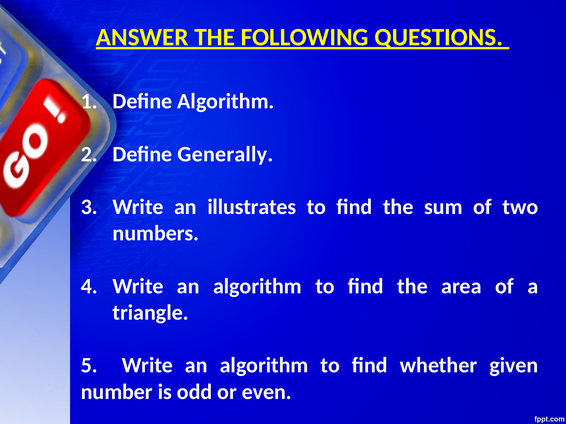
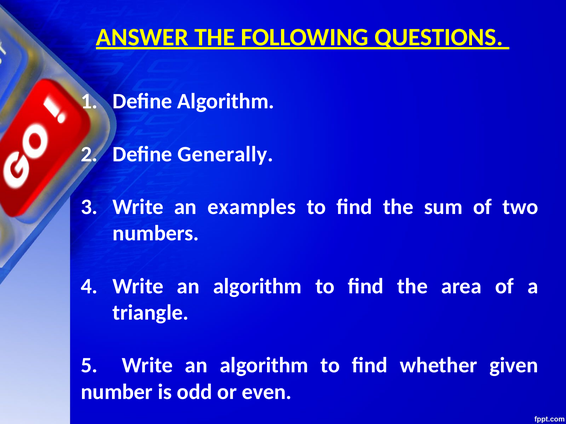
illustrates: illustrates -> examples (252, 207)
